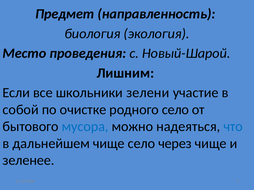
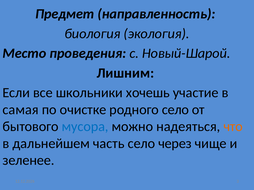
зелени: зелени -> хочешь (148, 93)
собой: собой -> самая (21, 110)
что colour: blue -> orange (233, 127)
дальнейшем чище: чище -> часть (109, 144)
